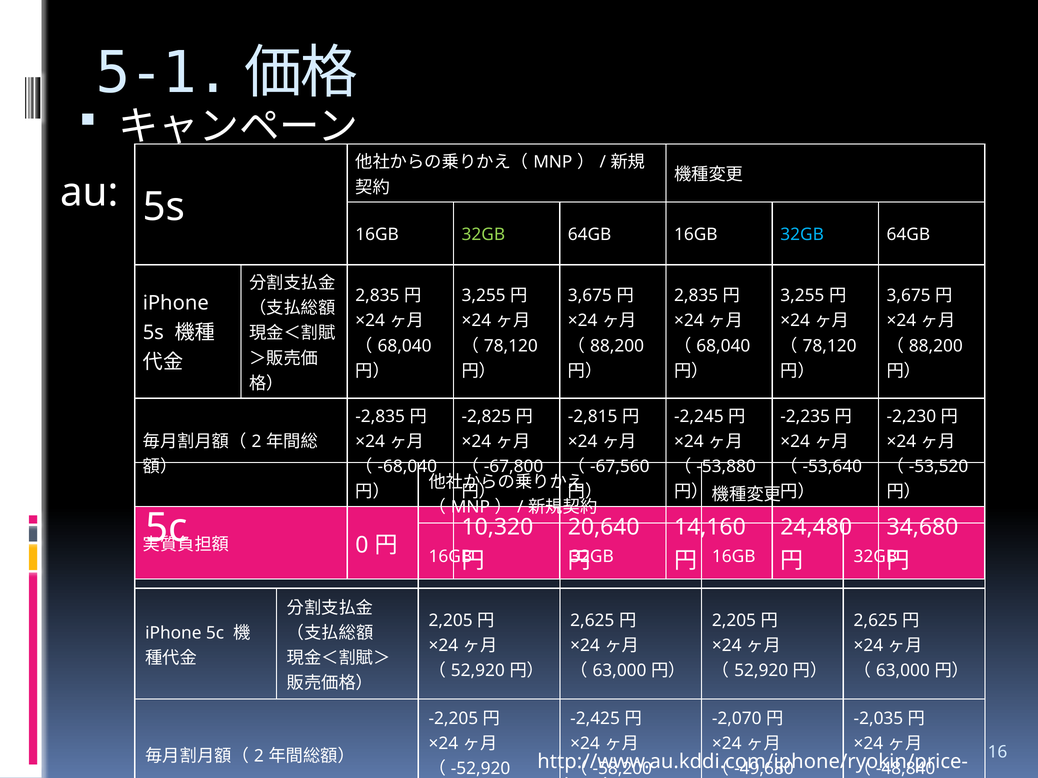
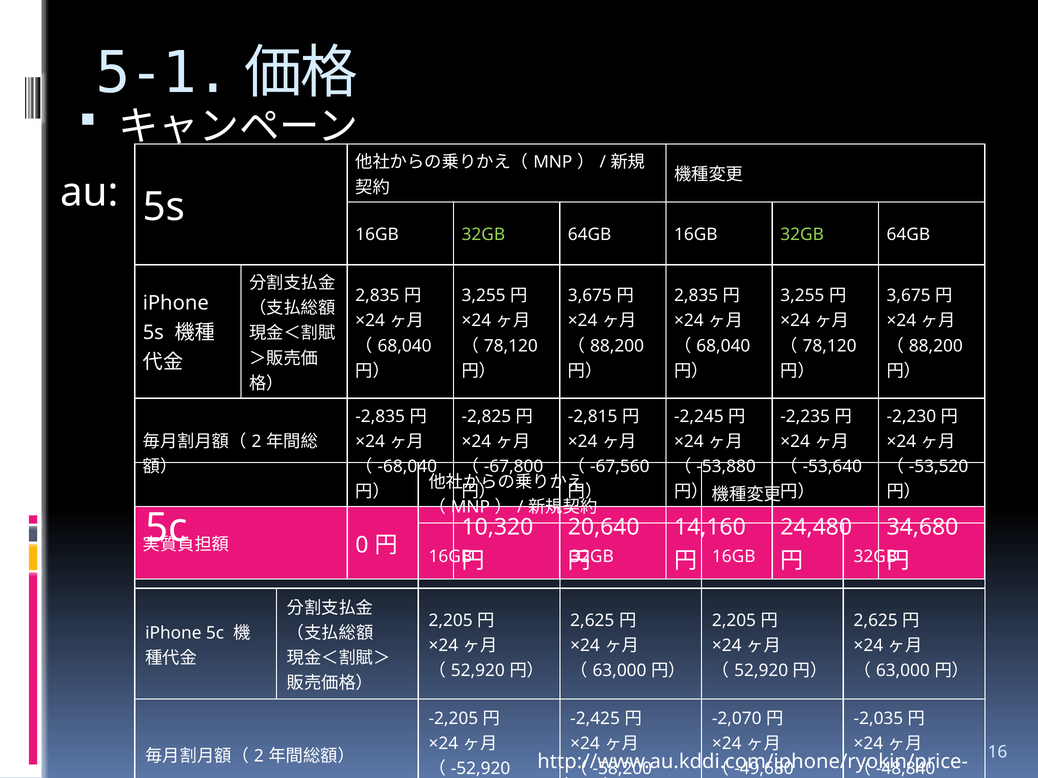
32GB colour: light blue -> light green (802, 235)
